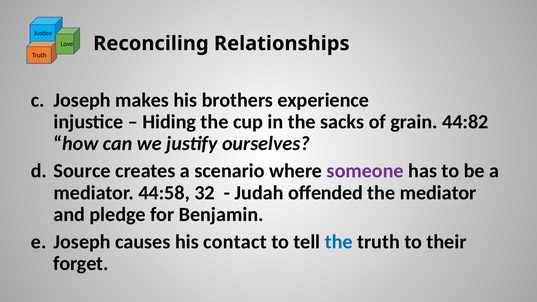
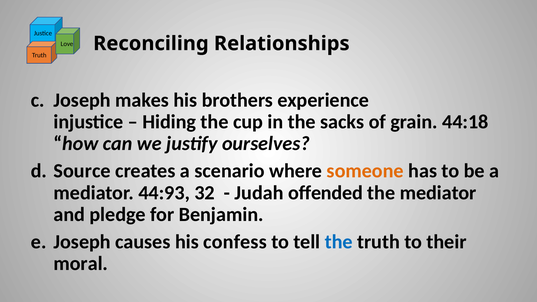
44:82: 44:82 -> 44:18 (465, 122)
someone colour: purple -> orange (365, 171)
44:58: 44:58 -> 44:93 (164, 193)
contact: contact -> confess (235, 242)
forget: forget -> moral (81, 264)
